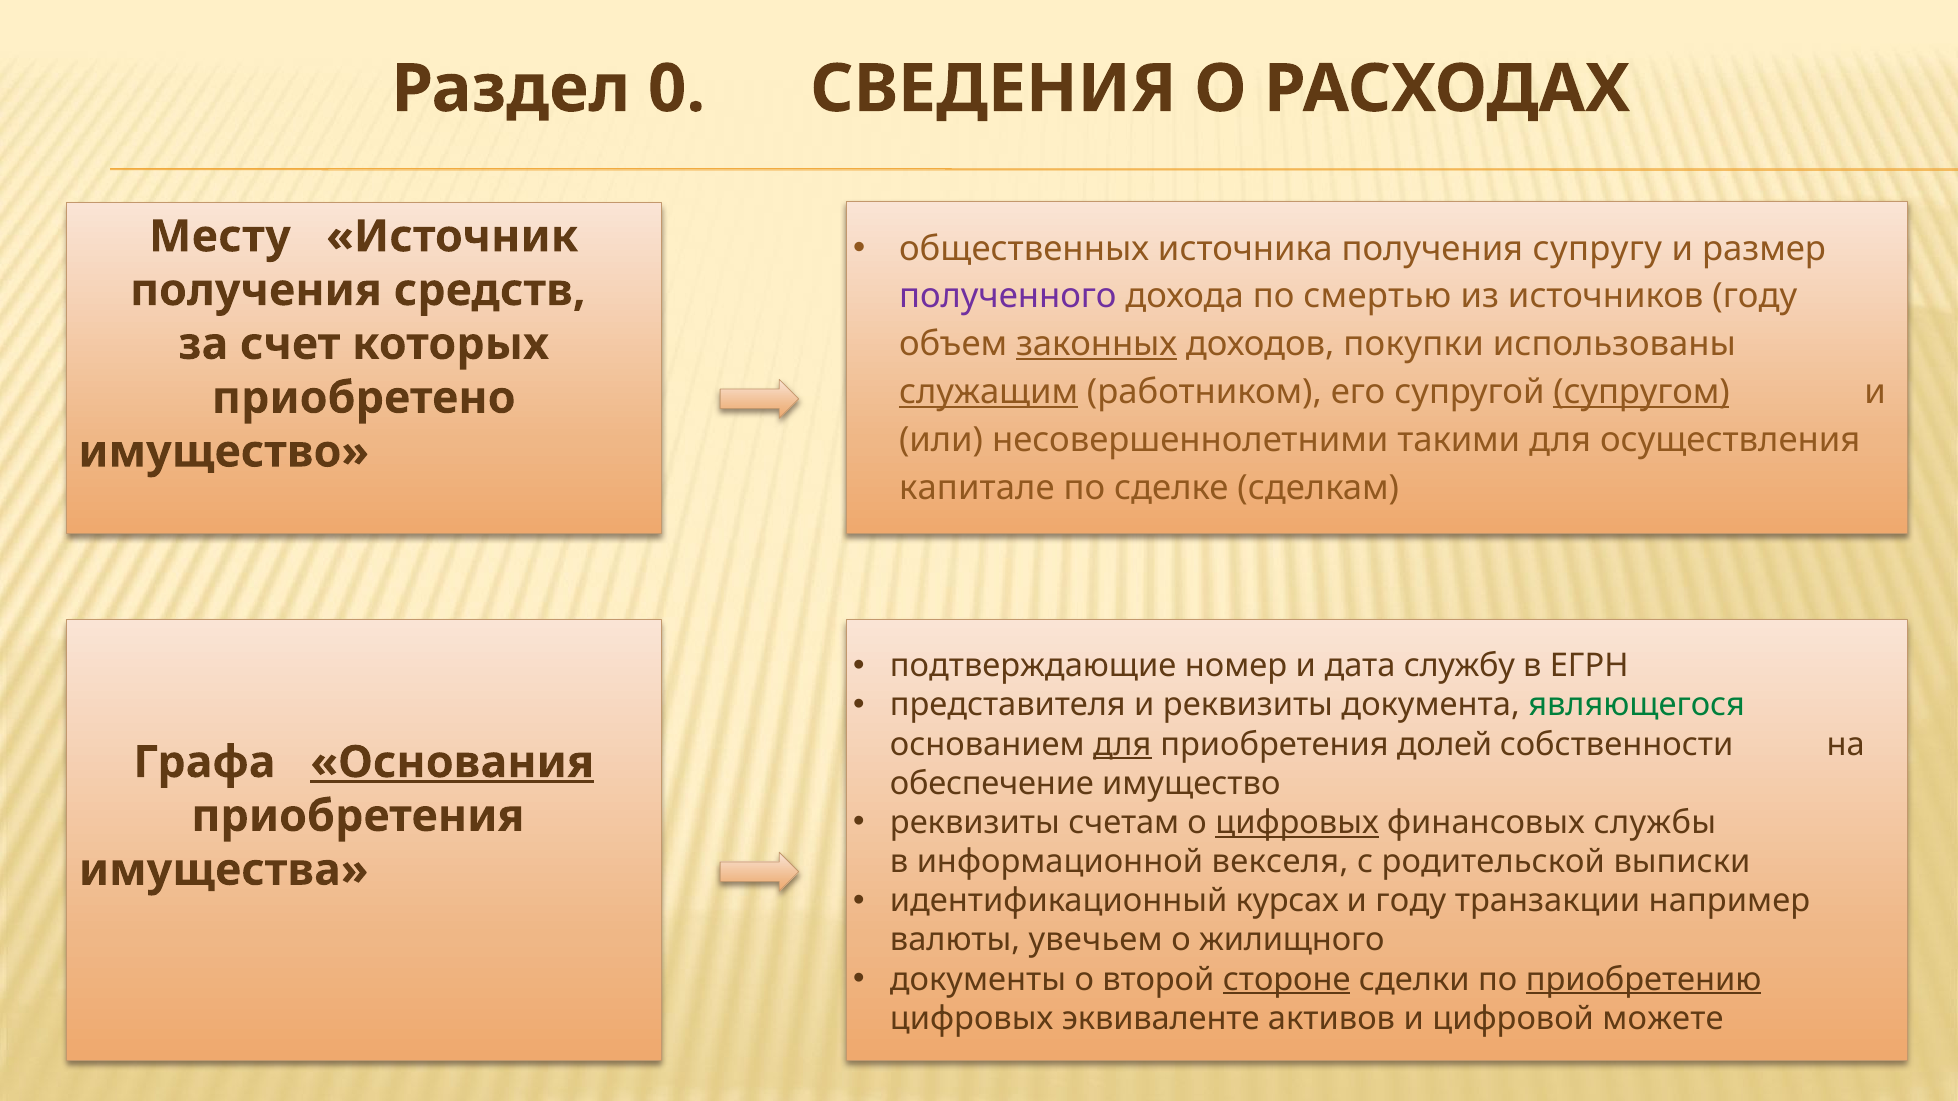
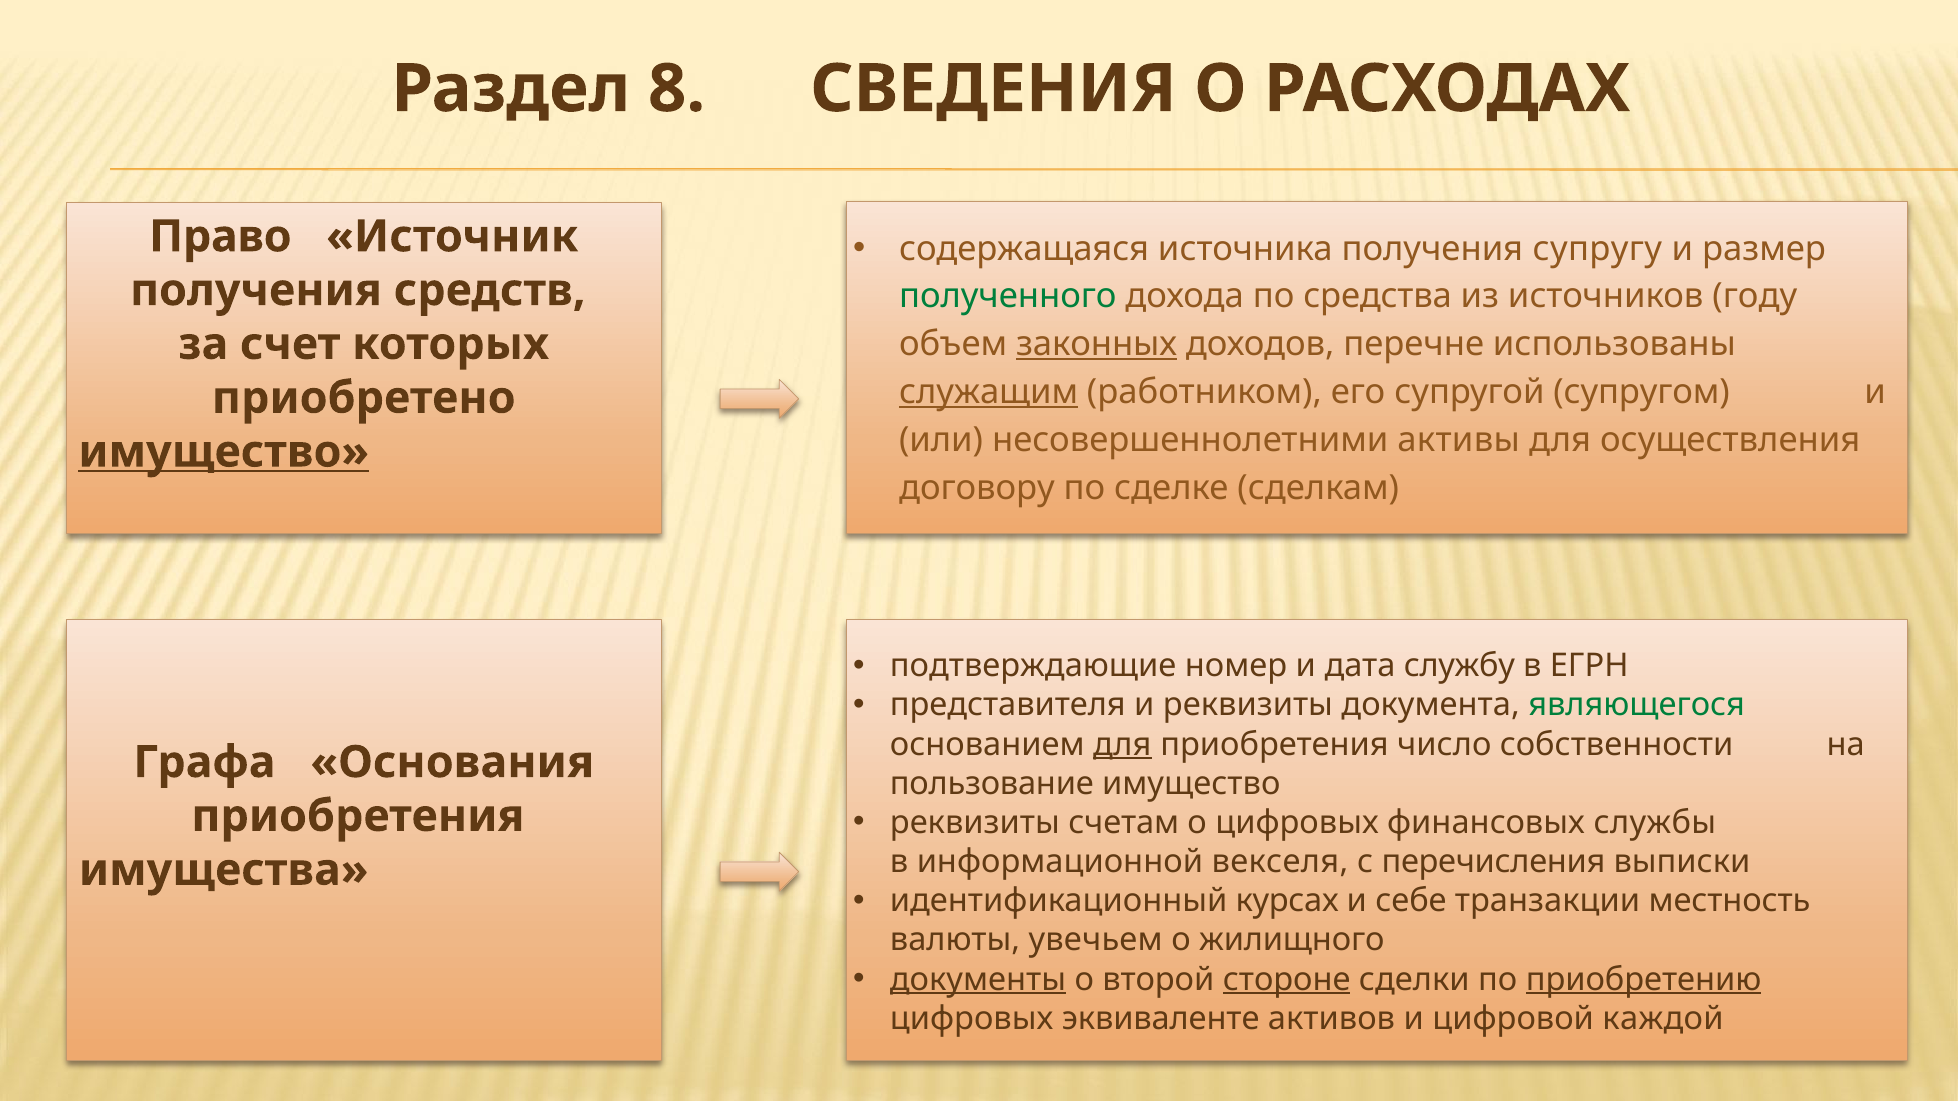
0: 0 -> 8 (677, 89)
Месту: Месту -> Право (220, 237)
общественных: общественных -> содержащаяся (1024, 249)
полученного colour: purple -> green (1008, 296)
смертью: смертью -> средства (1378, 296)
покупки: покупки -> перечне (1414, 344)
супругом underline: present -> none (1642, 392)
такими: такими -> активы (1459, 440)
имущество underline: none -> present (224, 452)
капитале: капитале -> договору (977, 488)
долей: долей -> число (1444, 745)
Основания underline: present -> none (452, 763)
обеспечение: обеспечение -> пользование (992, 784)
цифровых underline: present -> none (1297, 823)
родительской: родительской -> перечисления (1493, 862)
и году: году -> себе (1411, 901)
например: например -> местность (1730, 901)
документы underline: none -> present (978, 980)
можете: можете -> каждой (1663, 1019)
